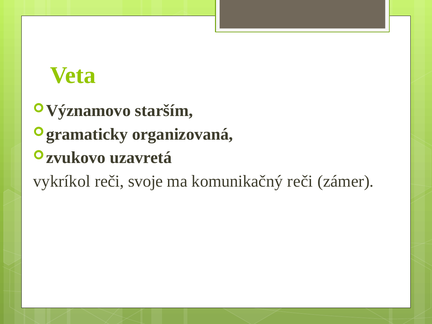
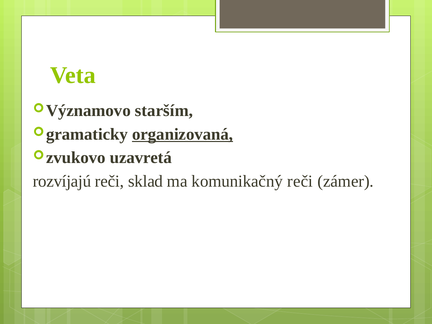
organizovaná underline: none -> present (183, 134)
vykríkol: vykríkol -> rozvíjajú (62, 181)
svoje: svoje -> sklad (146, 181)
